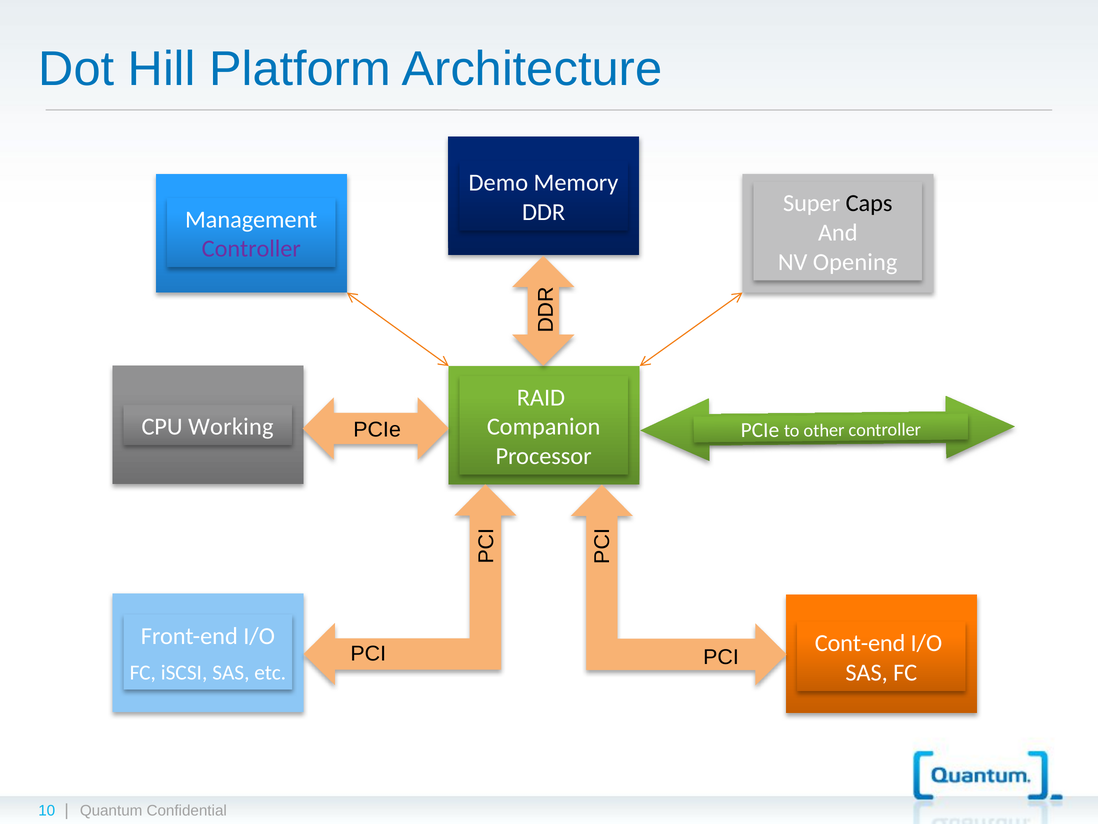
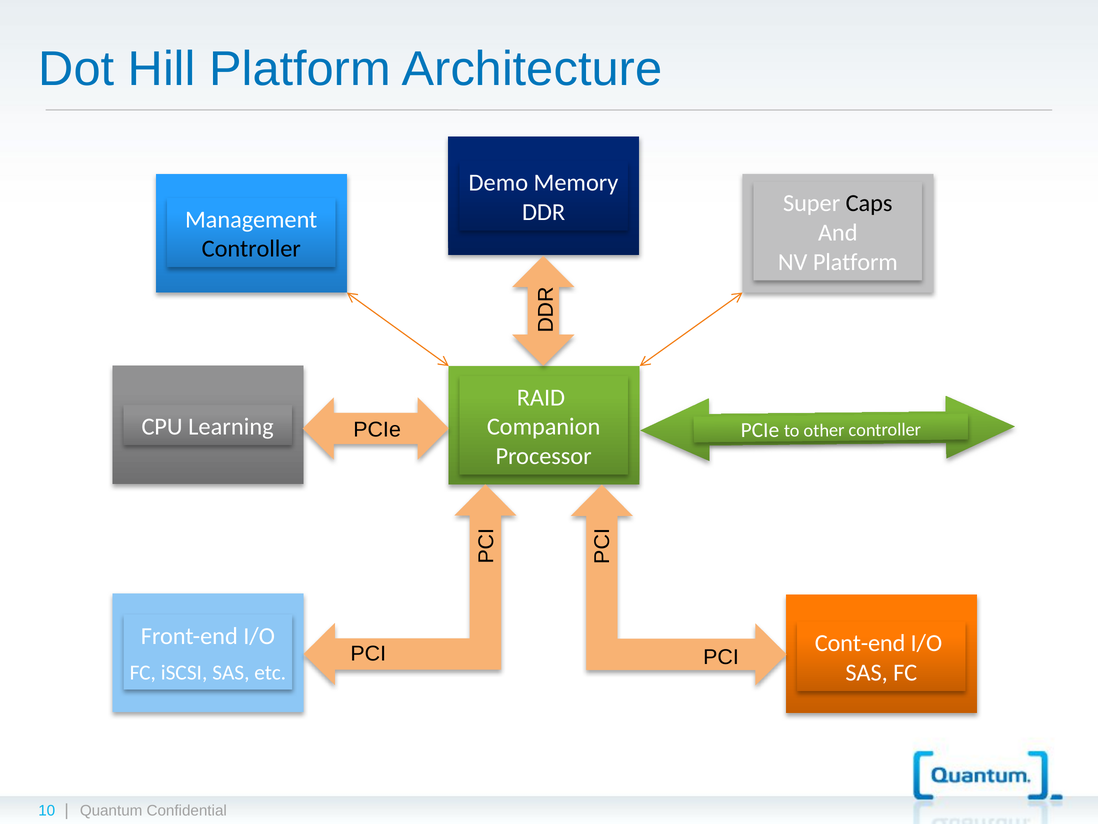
Controller colour: purple -> black (251, 249)
NV Opening: Opening -> Platform (855, 262)
Working: Working -> Learning (231, 426)
